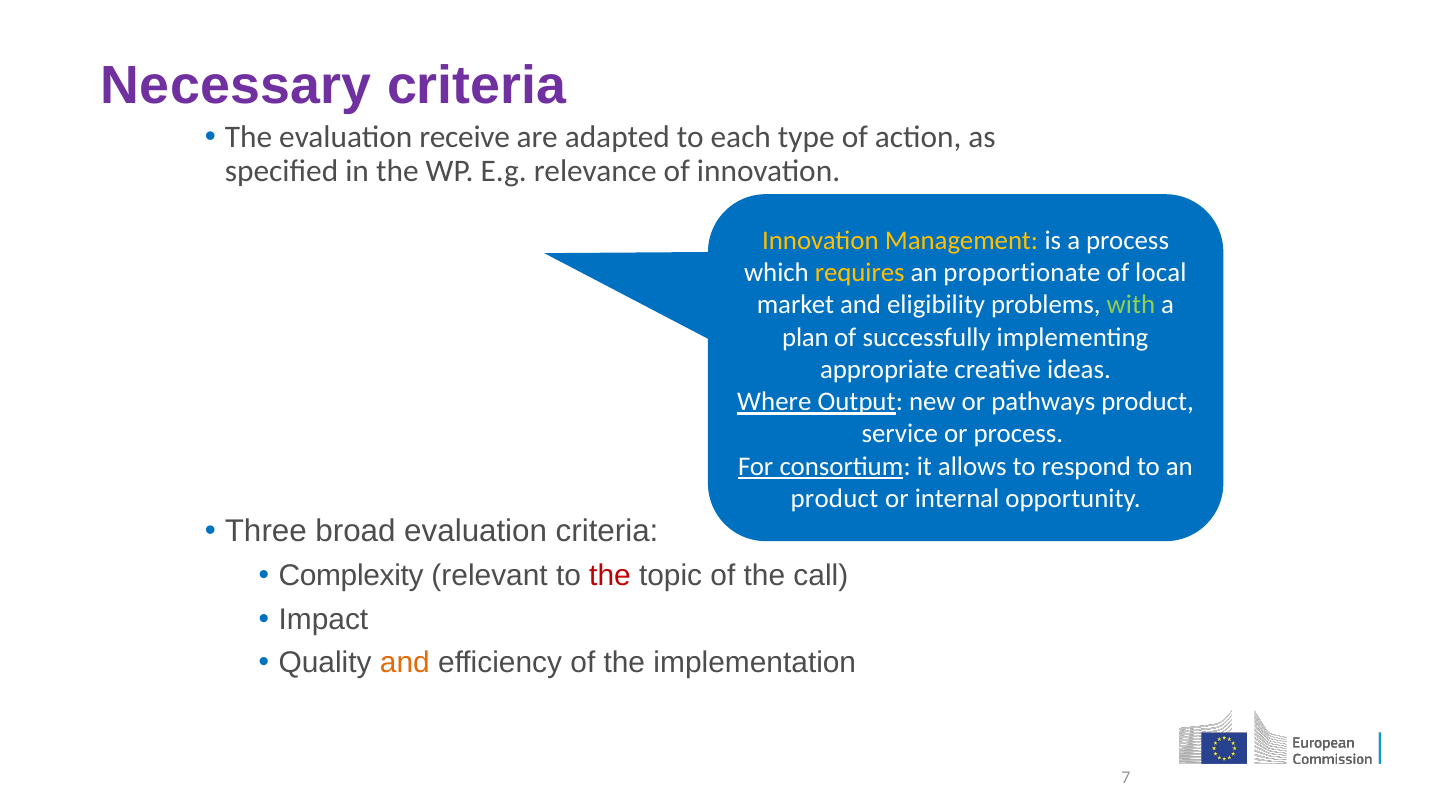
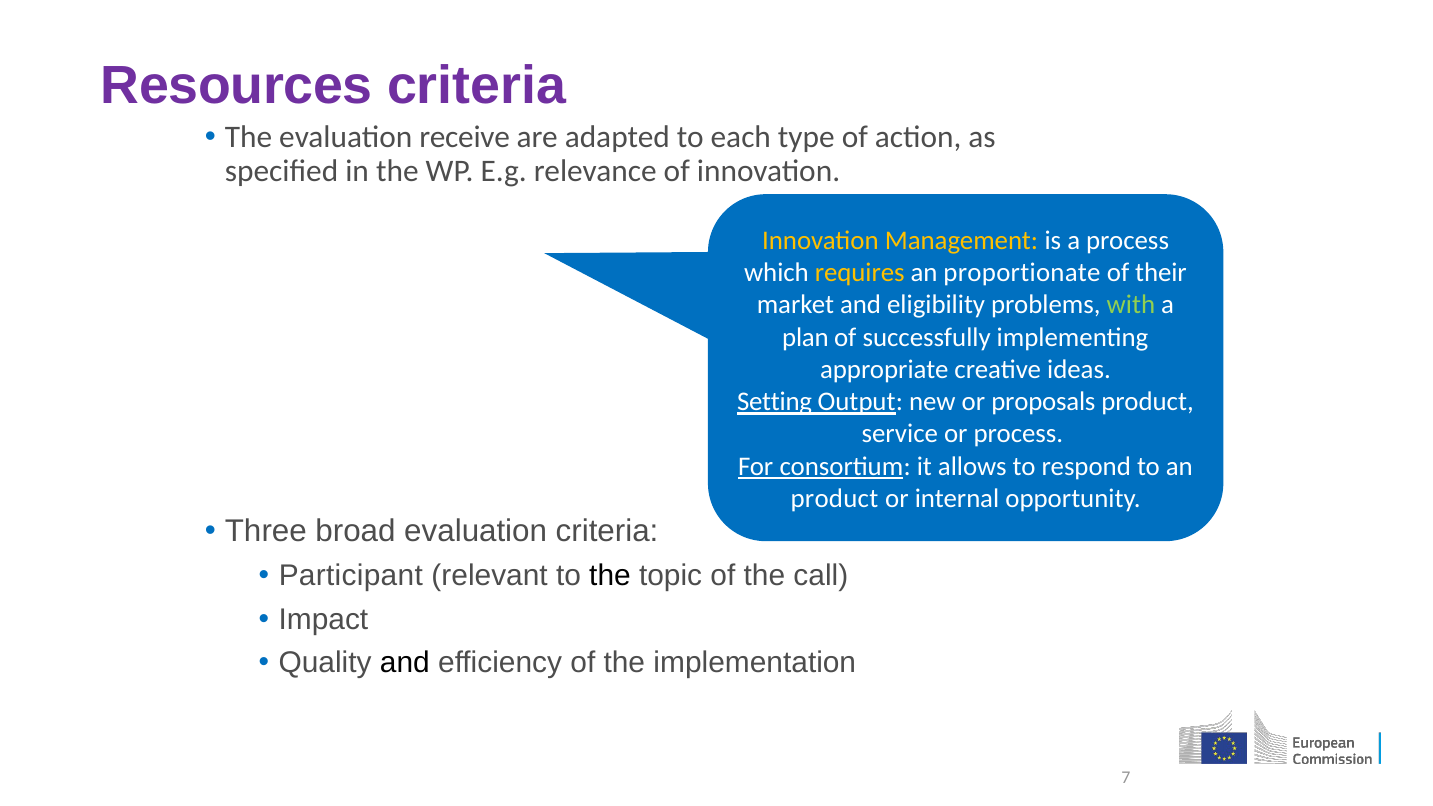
Necessary: Necessary -> Resources (237, 86)
local: local -> their (1161, 273)
Where: Where -> Setting (775, 402)
pathways: pathways -> proposals (1043, 402)
Complexity: Complexity -> Participant (351, 576)
the colour: red -> black (610, 576)
and colour: orange -> black (405, 663)
